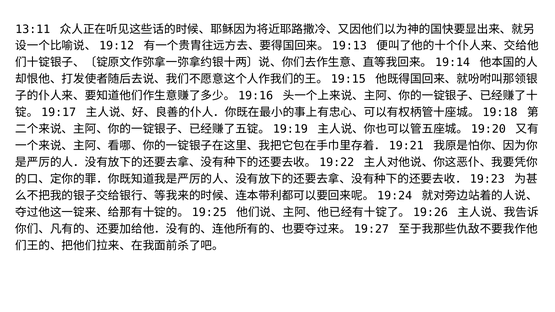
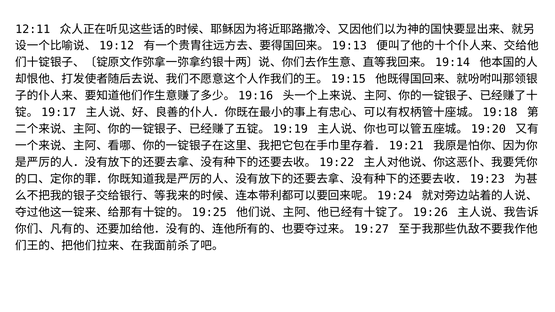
13:11: 13:11 -> 12:11 (33, 29)
